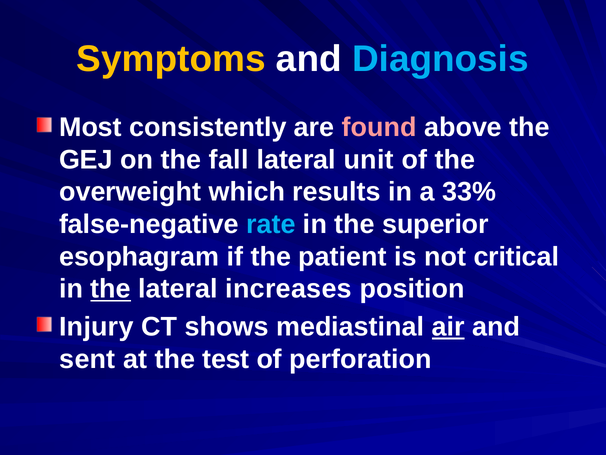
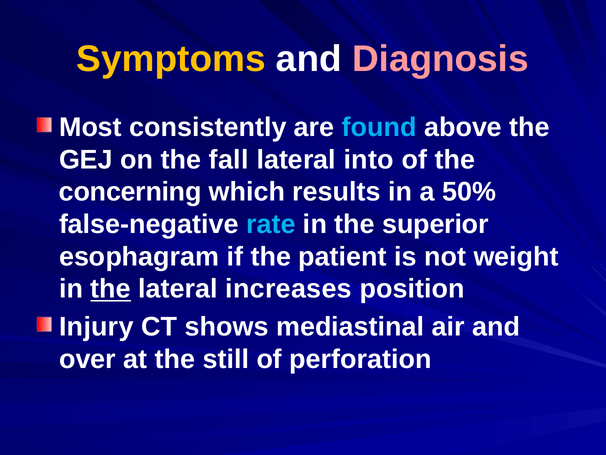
Diagnosis colour: light blue -> pink (440, 59)
found colour: pink -> light blue (379, 127)
unit: unit -> into (369, 159)
overweight: overweight -> concerning (130, 192)
33%: 33% -> 50% (469, 192)
critical: critical -> weight (516, 256)
air underline: present -> none (448, 326)
sent: sent -> over (87, 359)
test: test -> still (226, 359)
